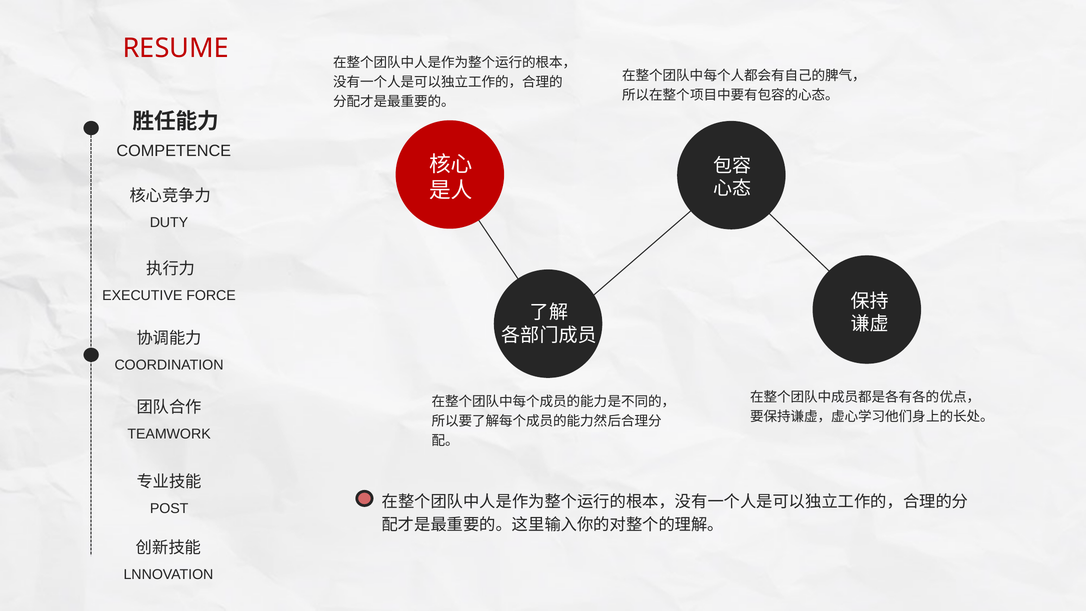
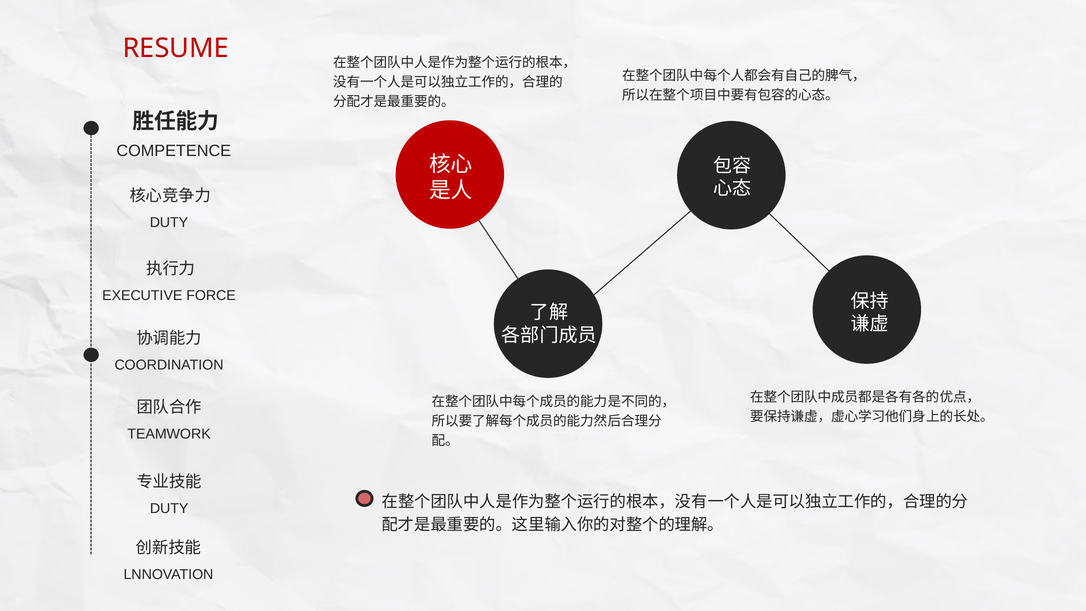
POST: POST -> DUTY (169, 509)
